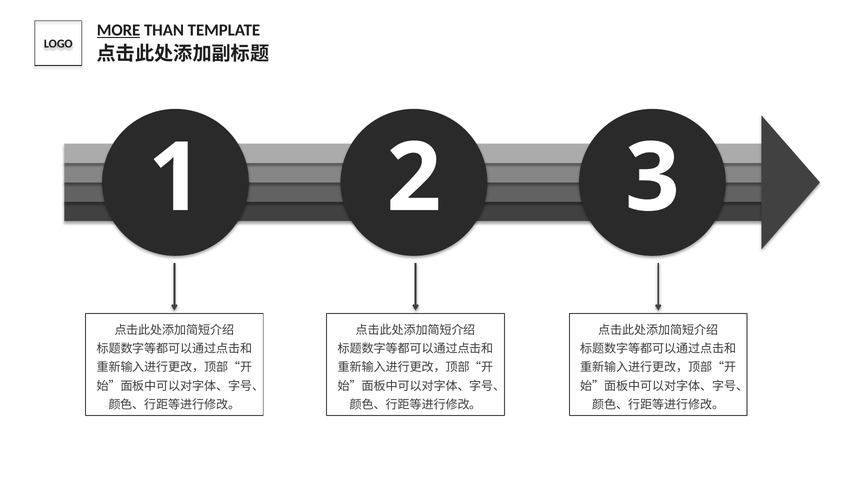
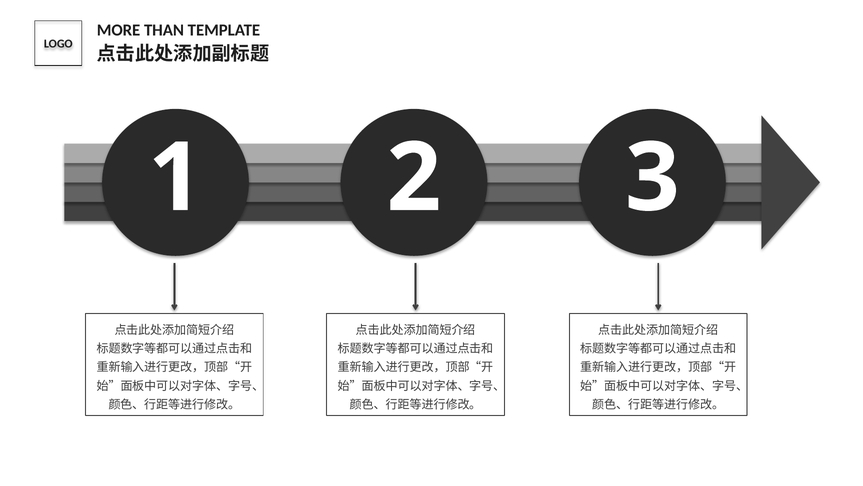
MORE underline: present -> none (119, 30)
